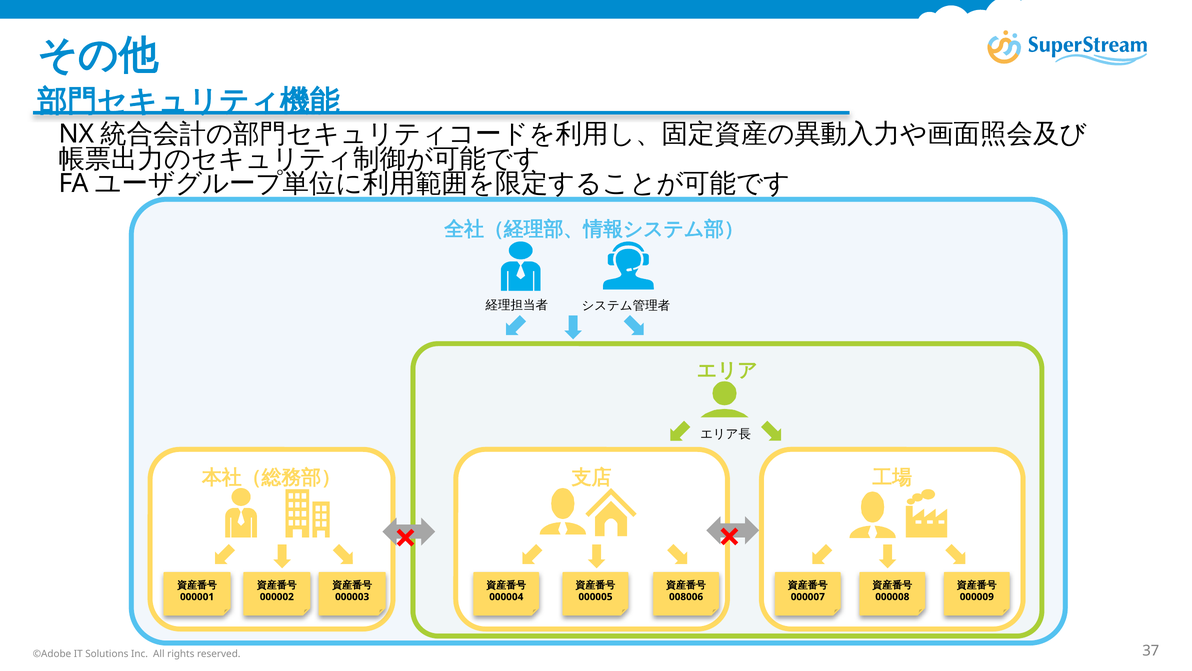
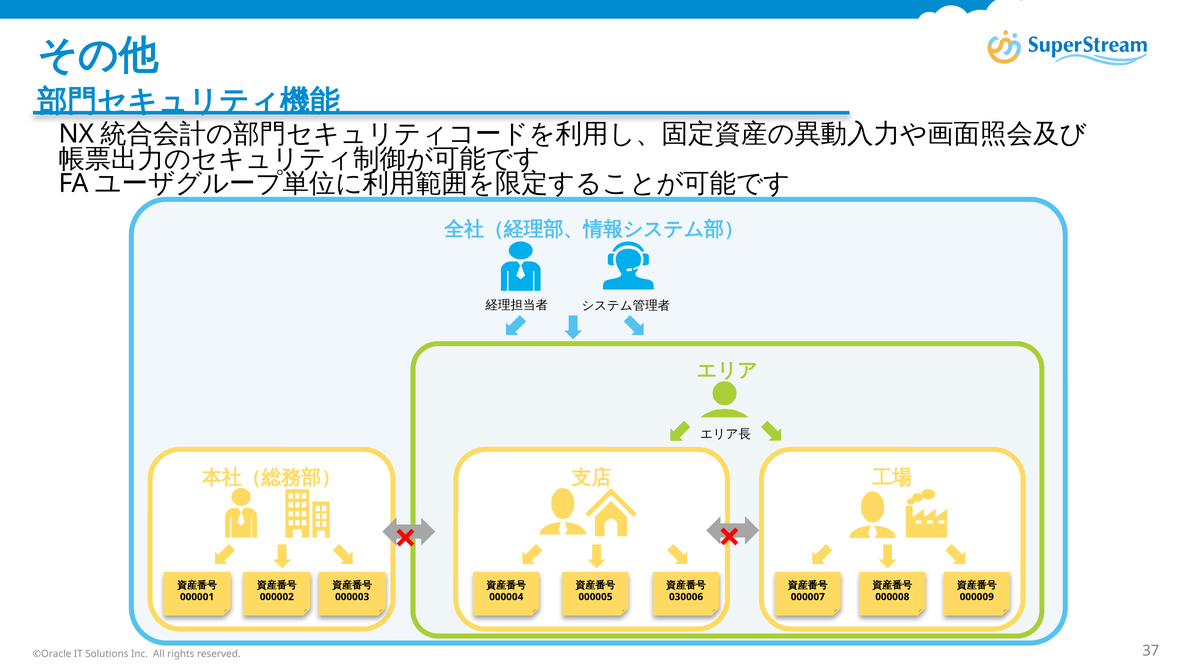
008006: 008006 -> 030006 (686, 596)
©Adobe: ©Adobe -> ©Oracle (52, 654)
